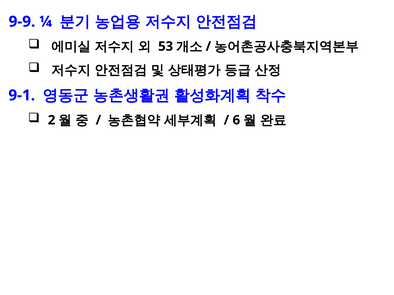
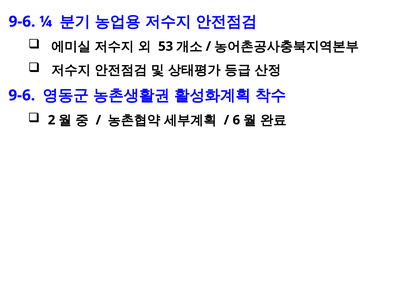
9-9: 9-9 -> 9-6 (22, 22)
9-1: 9-1 -> 9-6 (22, 95)
